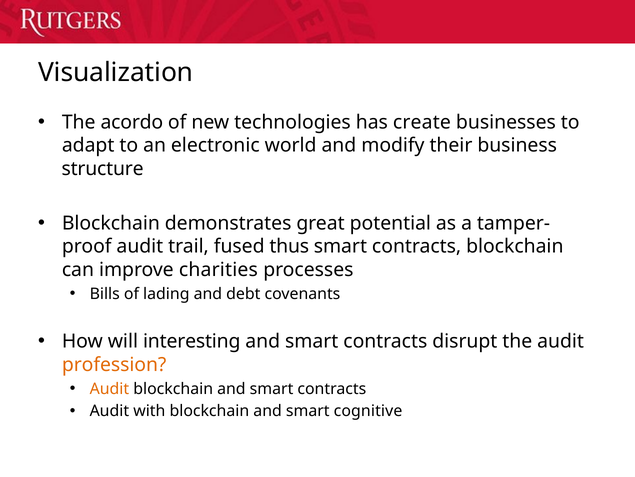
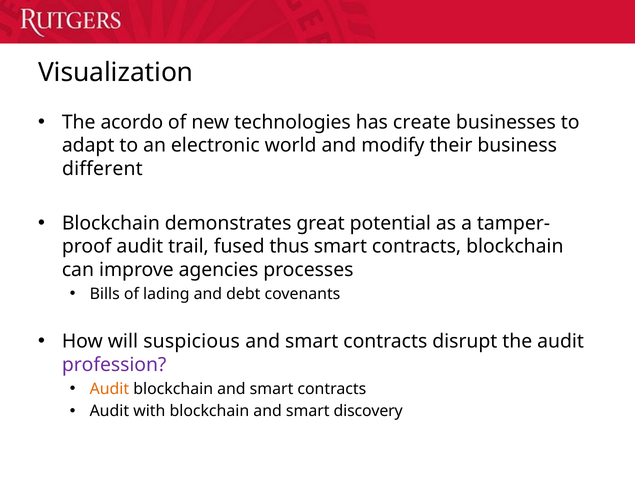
structure: structure -> different (102, 169)
charities: charities -> agencies (219, 269)
interesting: interesting -> suspicious (192, 341)
profession colour: orange -> purple (114, 364)
cognitive: cognitive -> discovery (368, 411)
